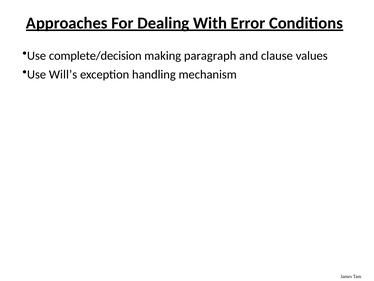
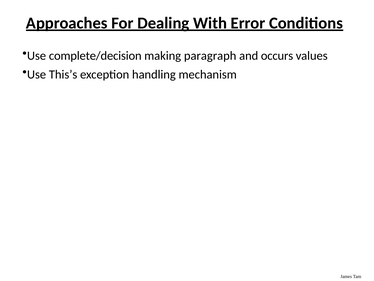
clause: clause -> occurs (277, 56)
Will’s: Will’s -> This’s (63, 74)
